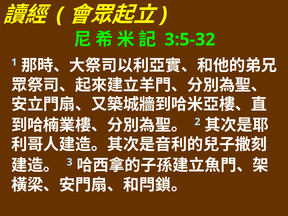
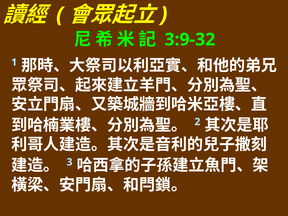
3:5-32: 3:5-32 -> 3:9-32 (190, 40)
